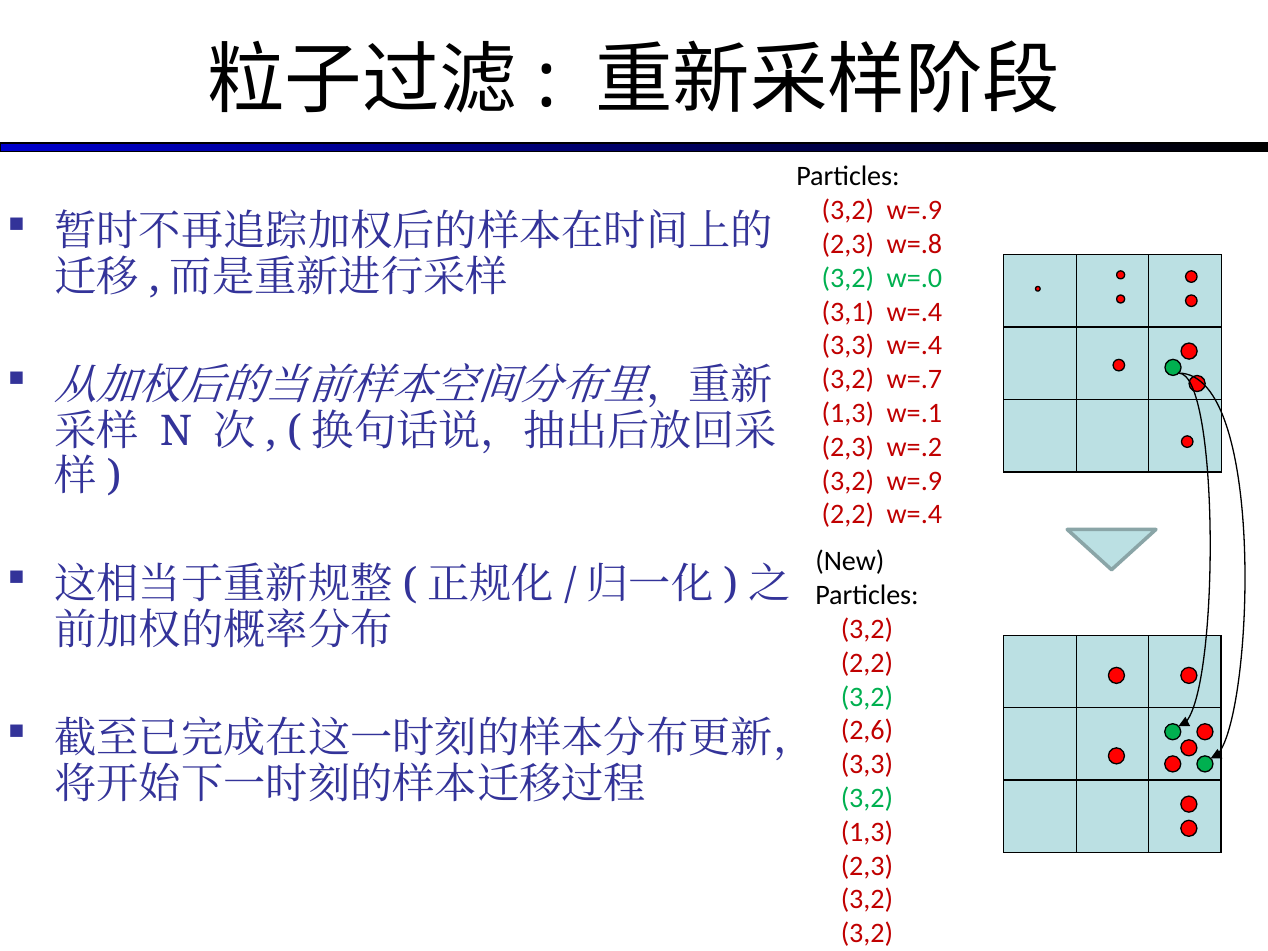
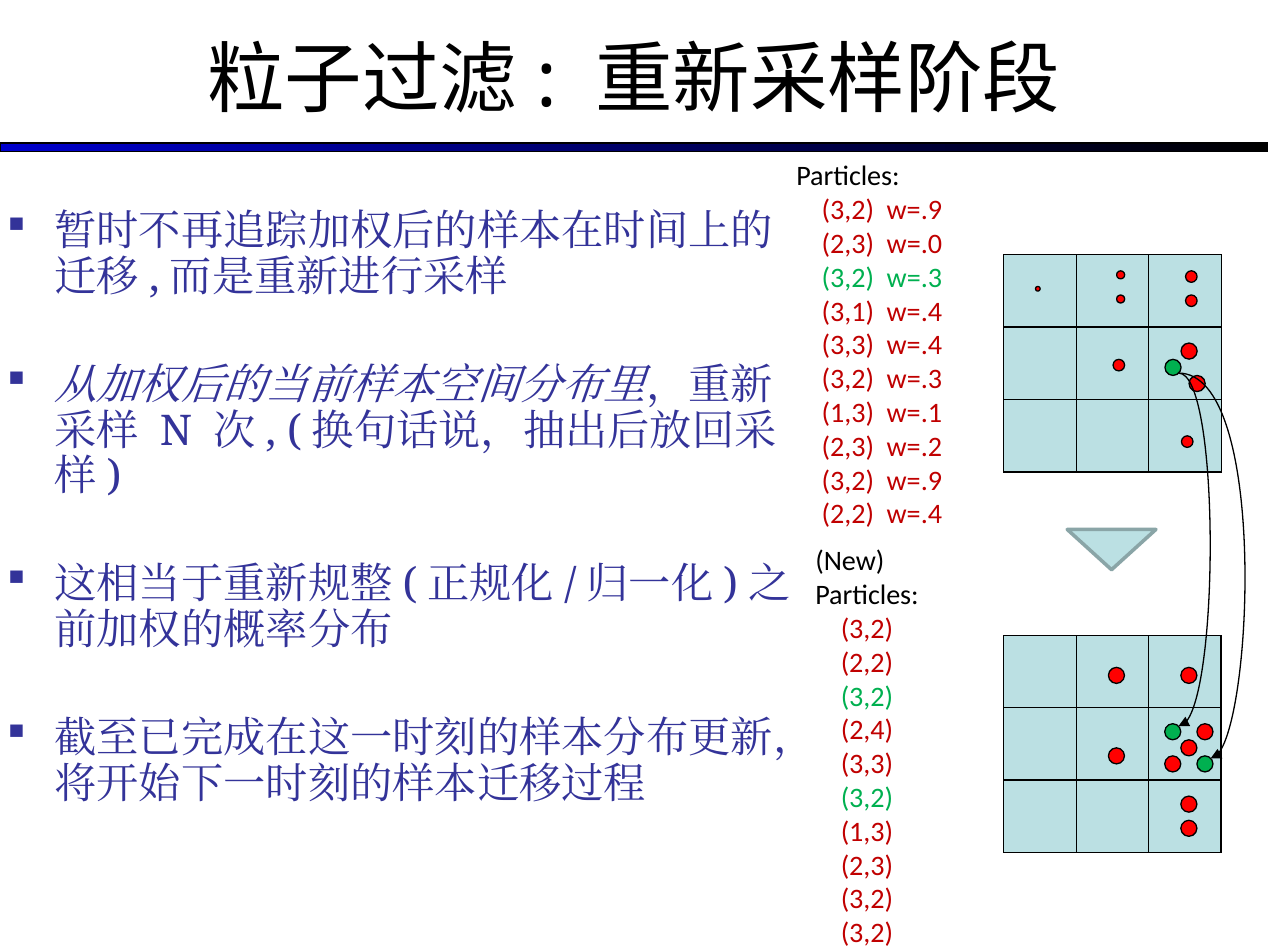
w=.8: w=.8 -> w=.0 (914, 244)
w=.0: w=.0 -> w=.3 (914, 278)
w=.7: w=.7 -> w=.3 (914, 379)
2,6: 2,6 -> 2,4 (867, 731)
